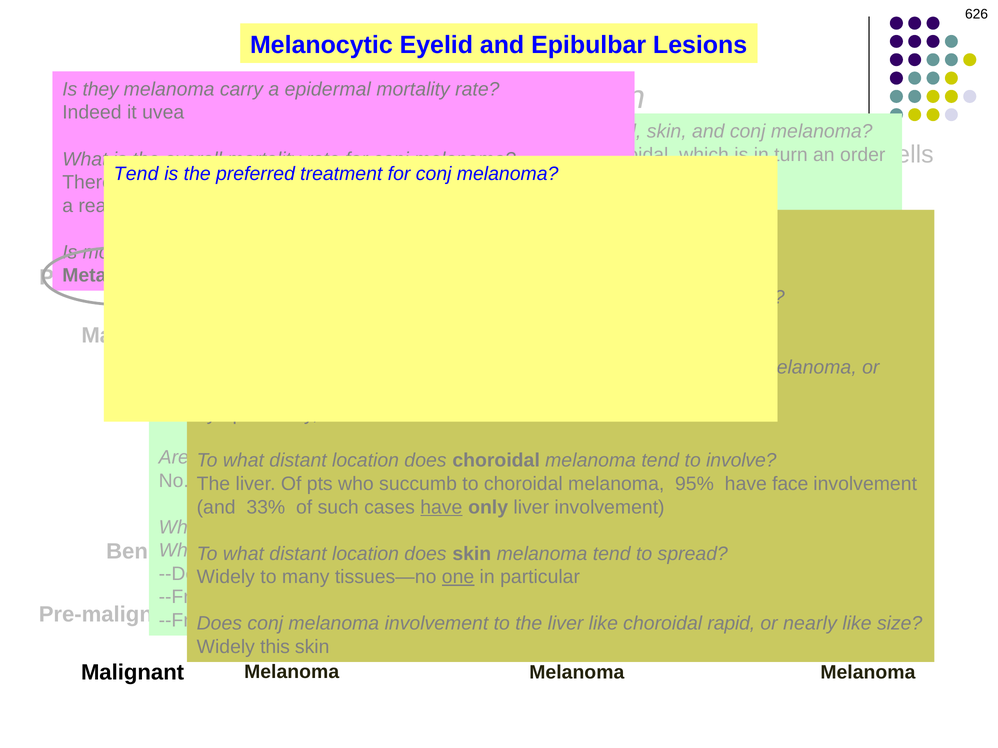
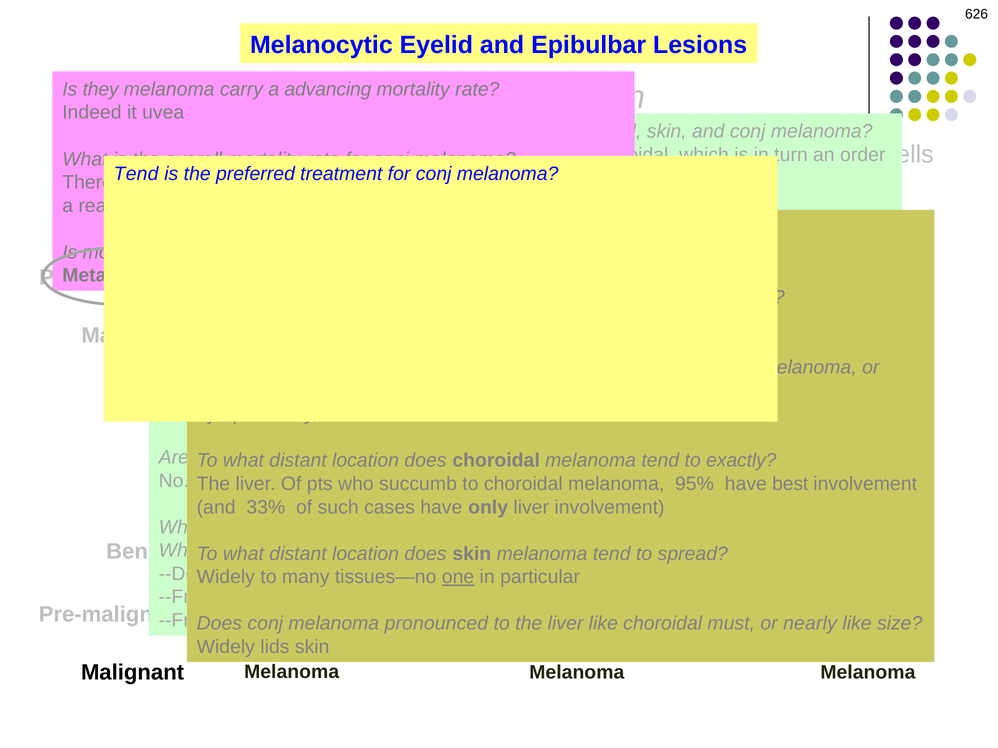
a epidermal: epidermal -> advancing (328, 89)
involve: involve -> exactly (741, 461)
face: face -> best (790, 484)
have underline: present -> none (441, 507)
involvement: involvement -> pronounced (436, 624)
rapid: rapid -> must (731, 624)
this: this -> lids (275, 647)
